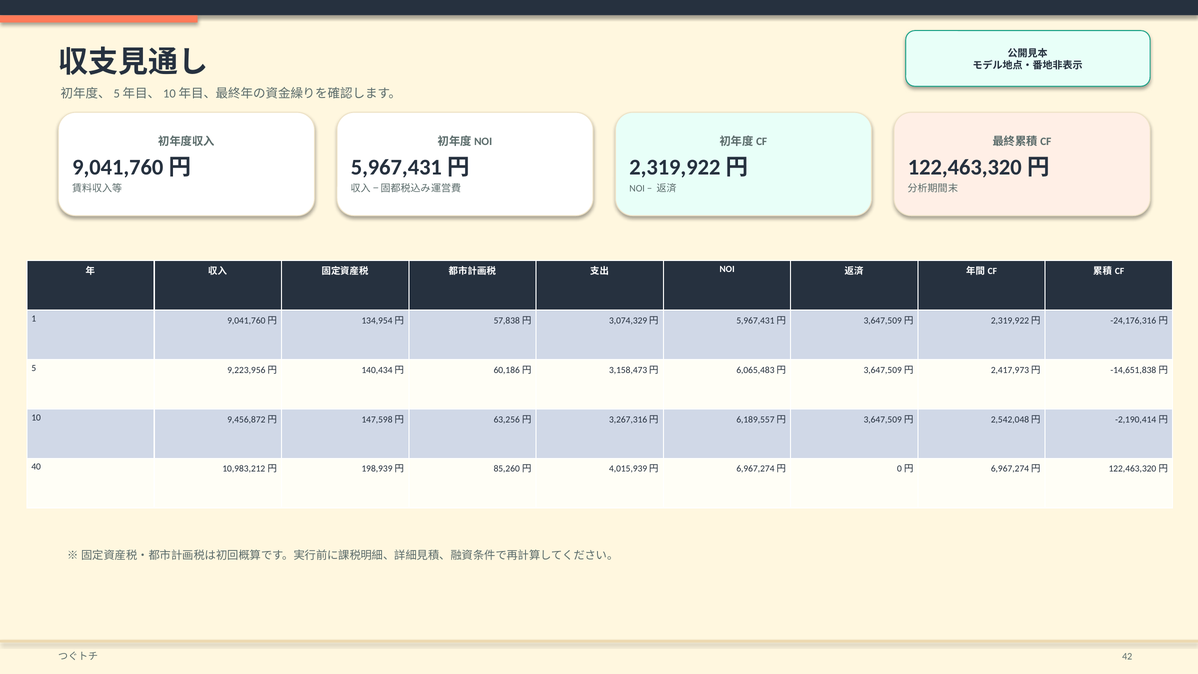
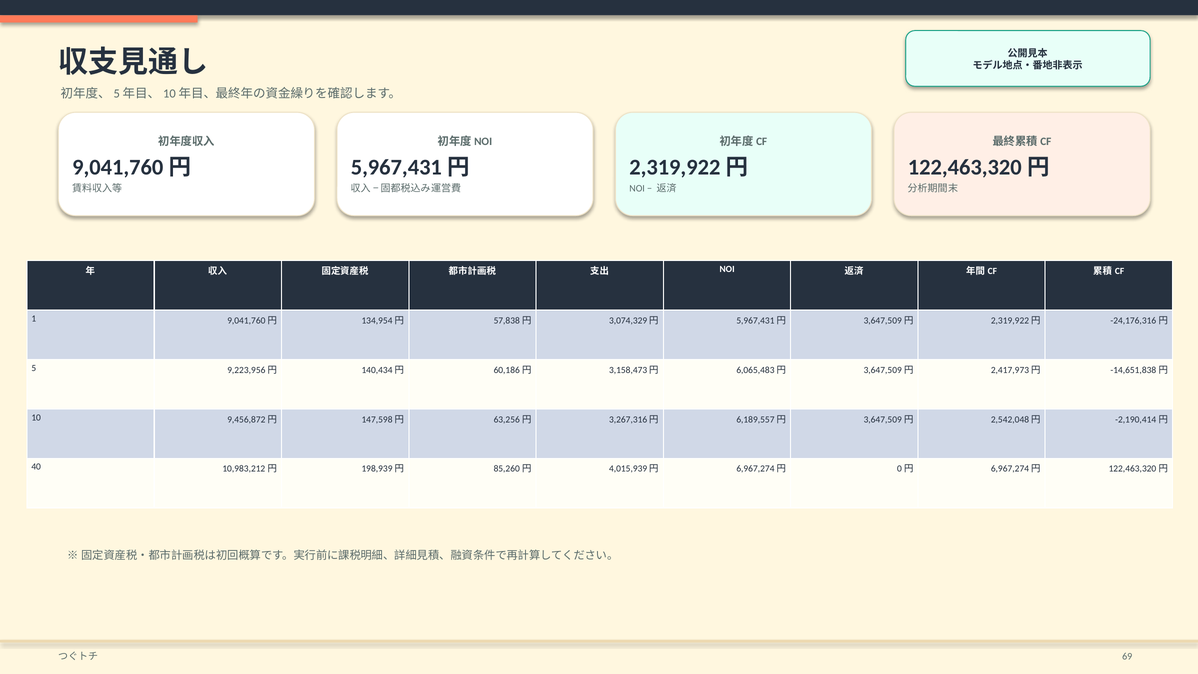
42: 42 -> 69 (1127, 656)
